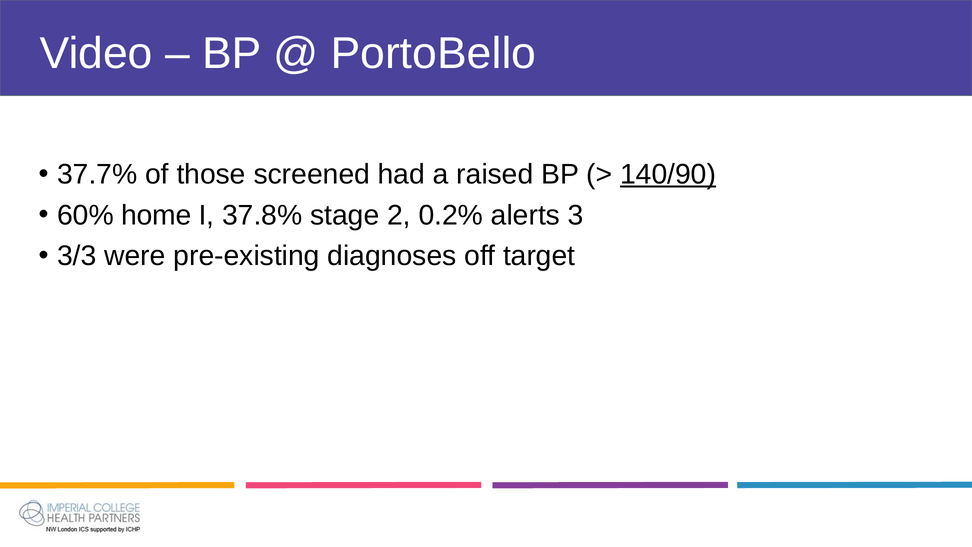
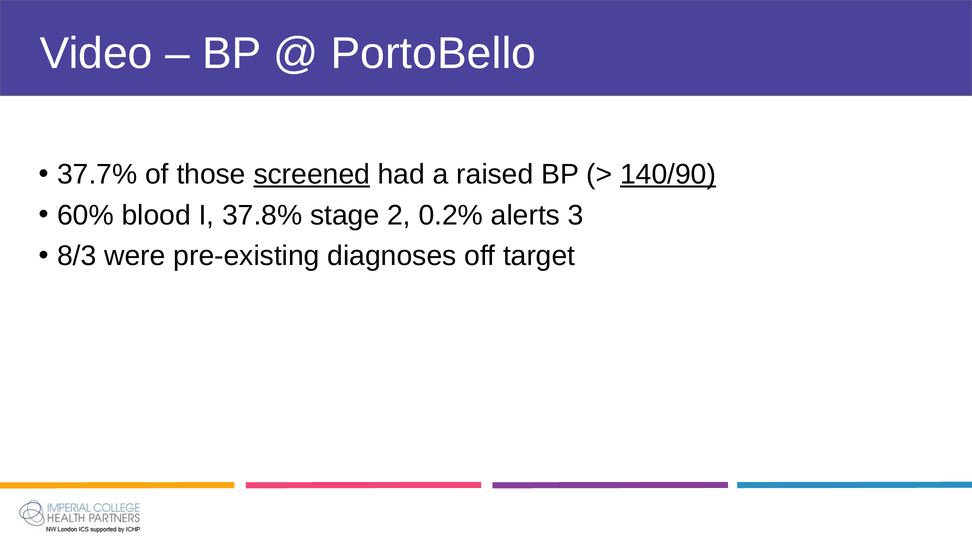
screened underline: none -> present (312, 174)
home: home -> blood (156, 215)
3/3: 3/3 -> 8/3 (77, 256)
